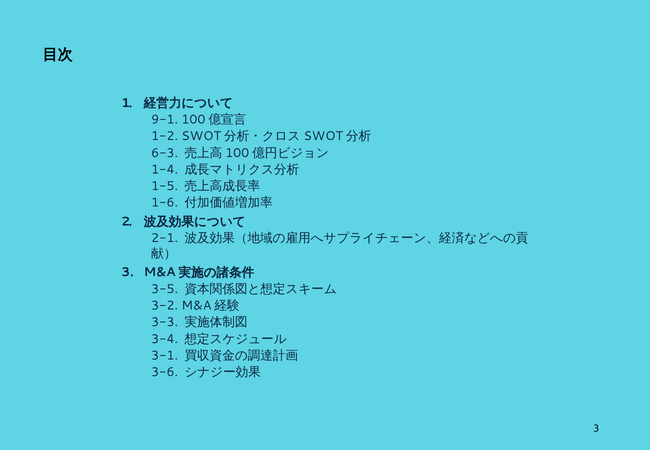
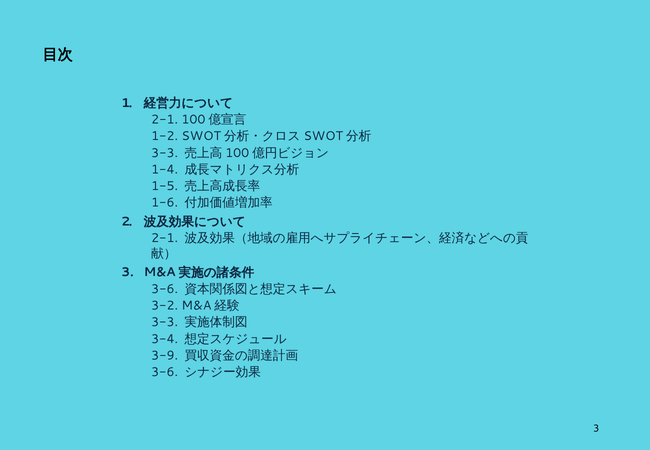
9-1: 9-1 -> 2-1 (165, 120)
6-3: 6-3 -> 3-3 (165, 153)
3-5: 3-5 -> 3-6 (165, 289)
3-1: 3-1 -> 3-9 (165, 356)
